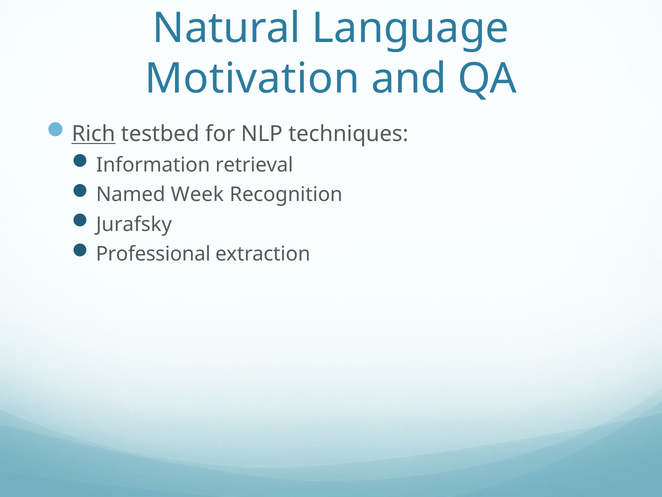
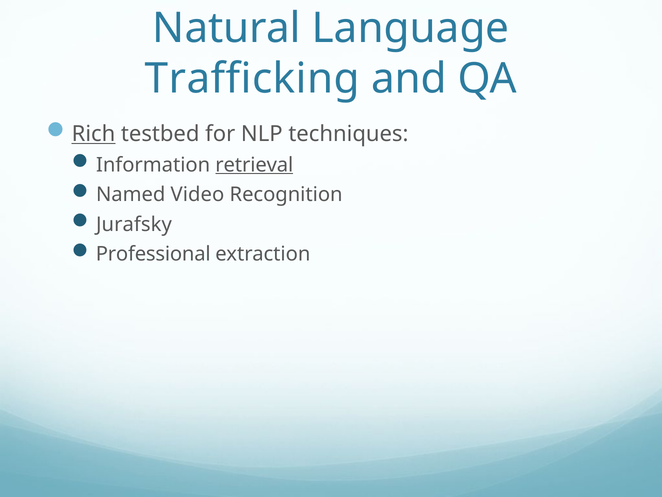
Motivation: Motivation -> Trafficking (252, 79)
retrieval underline: none -> present (254, 165)
Week: Week -> Video (197, 194)
